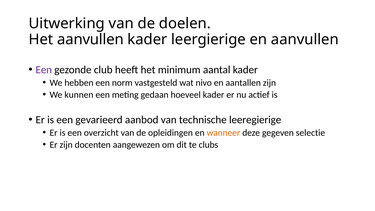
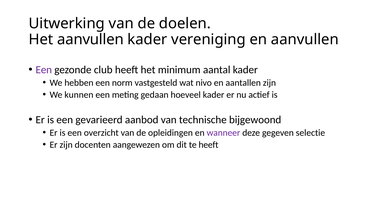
leergierige: leergierige -> vereniging (208, 40)
leeregierige: leeregierige -> bijgewoond (255, 120)
wanneer colour: orange -> purple (223, 133)
te clubs: clubs -> heeft (209, 145)
